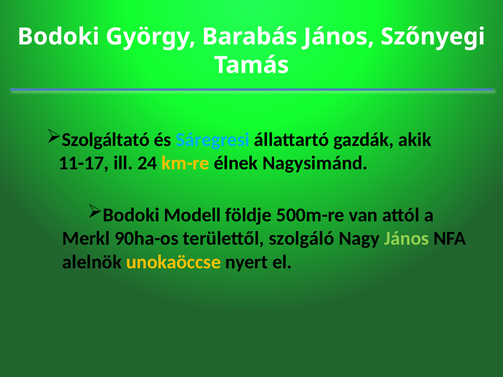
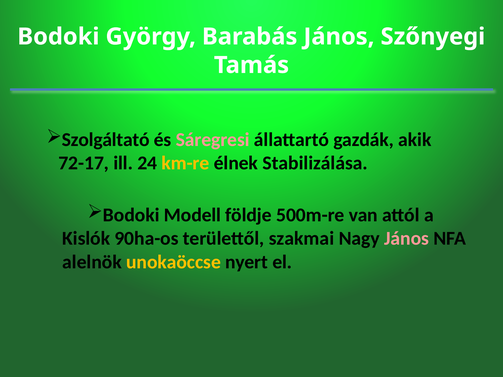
Sáregresi colour: light blue -> pink (213, 140)
11-17: 11-17 -> 72-17 (84, 163)
Nagysimánd: Nagysimánd -> Stabilizálása (315, 163)
Merkl: Merkl -> Kislók (86, 239)
szolgáló: szolgáló -> szakmai (301, 239)
János colour: light green -> pink (407, 239)
